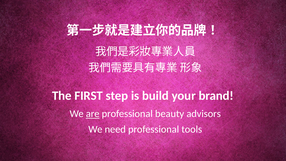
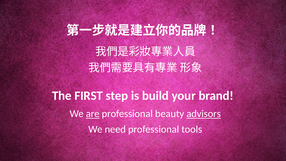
advisors underline: none -> present (204, 114)
